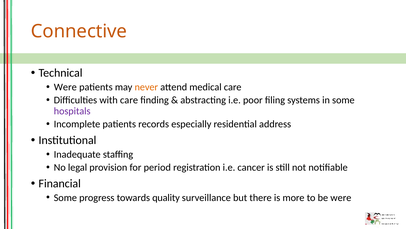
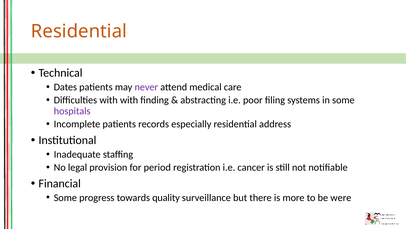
Connective: Connective -> Residential (79, 31)
Were: Were -> Dates (65, 87)
never colour: orange -> purple (146, 87)
with care: care -> with (129, 100)
